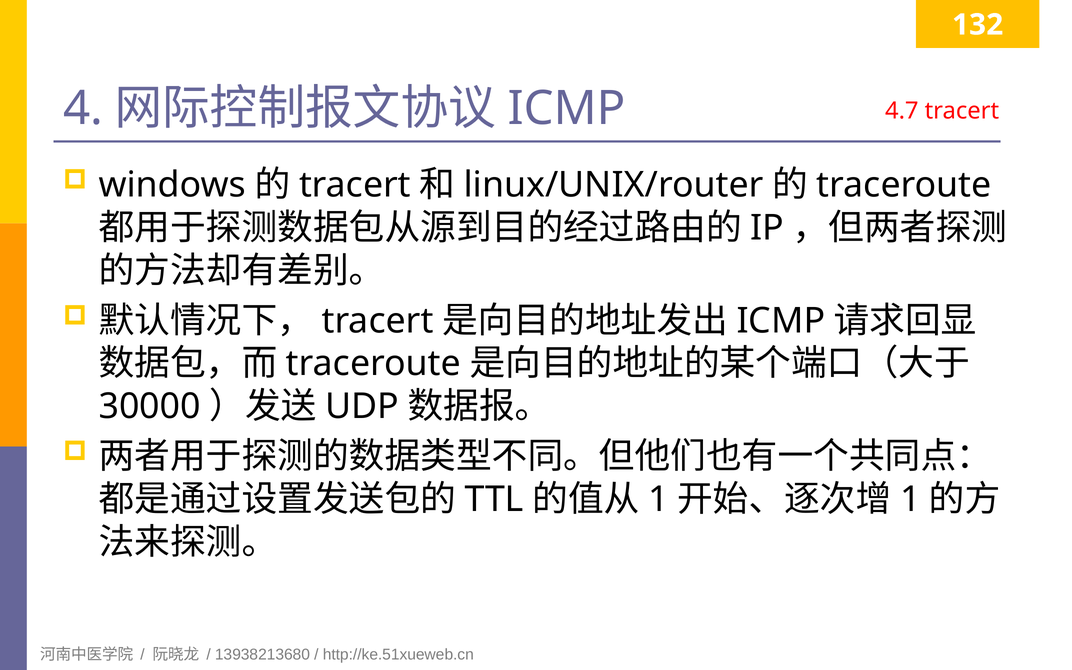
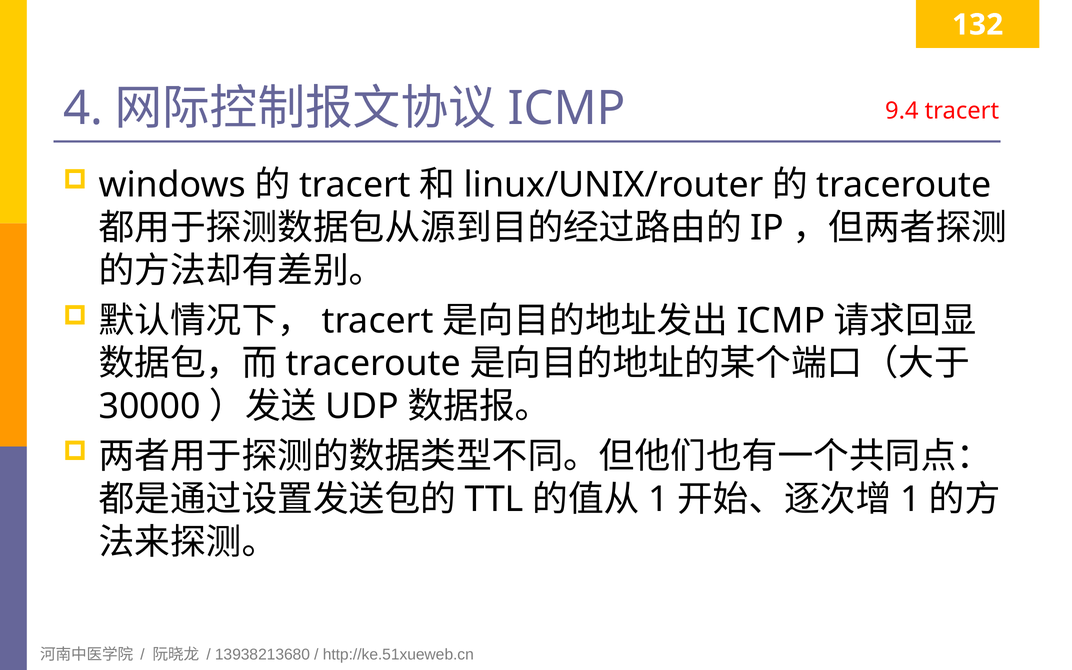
4.7: 4.7 -> 9.4 (902, 111)
